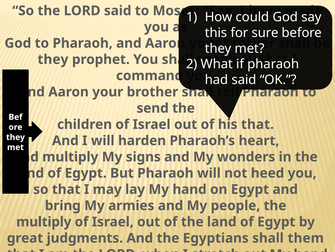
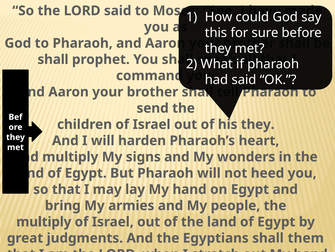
they: they -> shall (53, 59)
his that: that -> they (258, 124)
